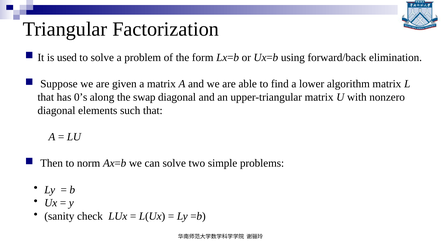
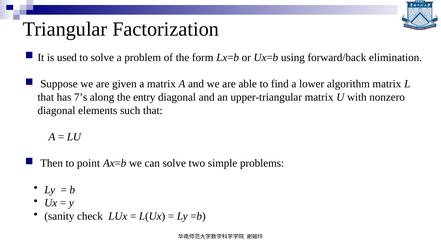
0’s: 0’s -> 7’s (81, 97)
swap: swap -> entry (144, 97)
norm: norm -> point (89, 163)
